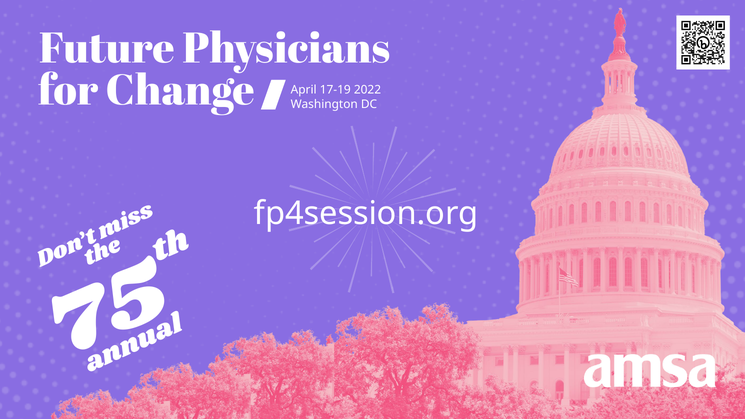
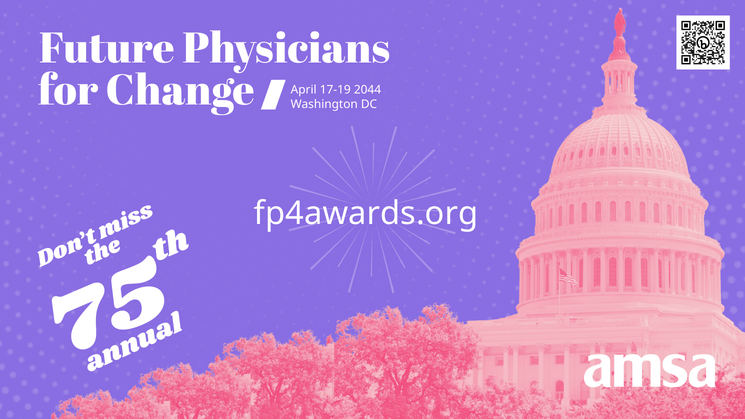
2022: 2022 -> 2044 (367, 90)
fp4session.org: fp4session.org -> fp4awards.org (366, 214)
